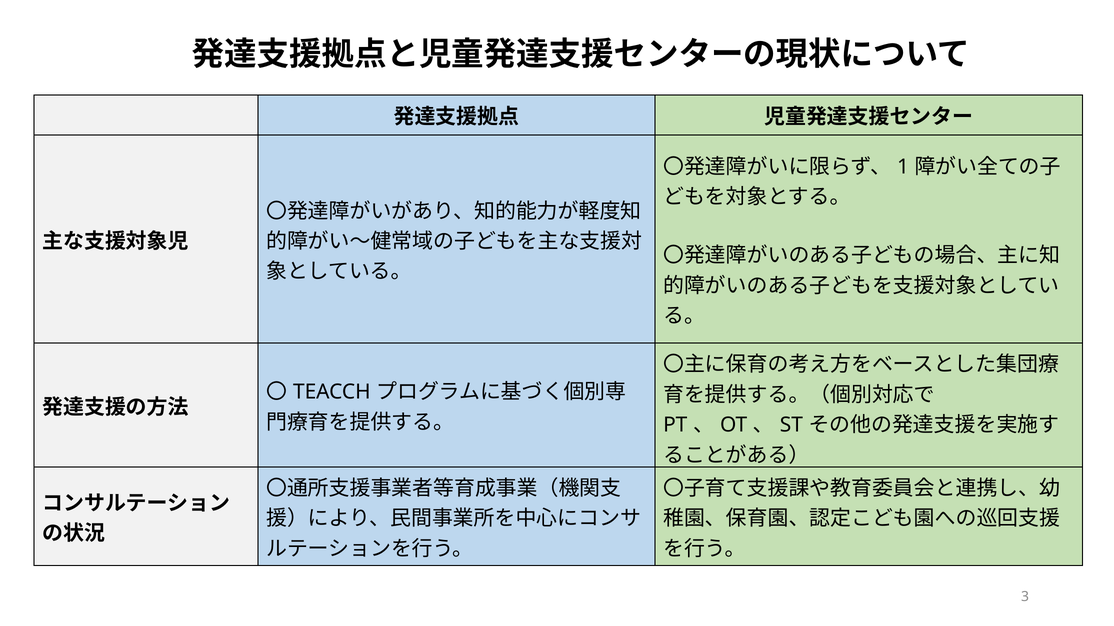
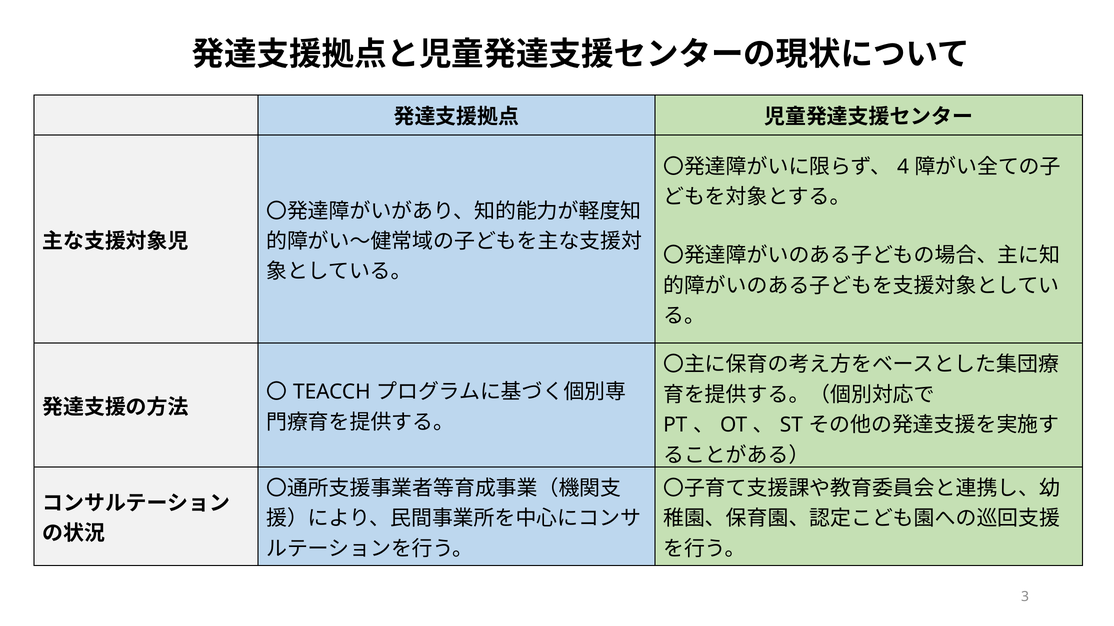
1: 1 -> 4 (903, 167)
